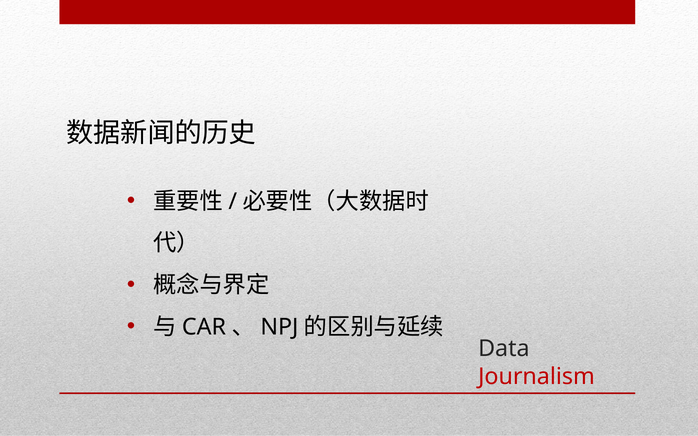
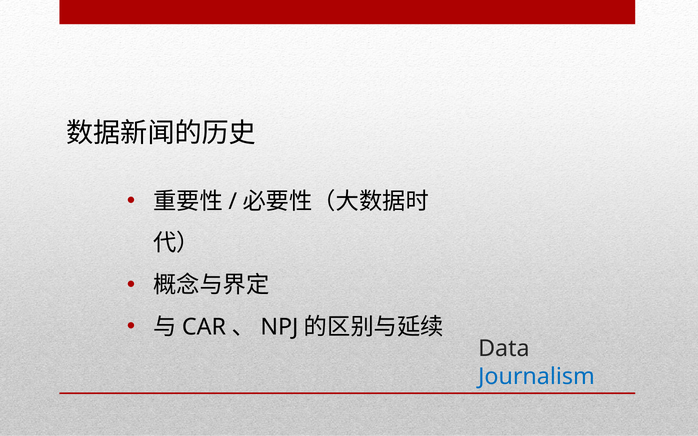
Journalism colour: red -> blue (536, 377)
